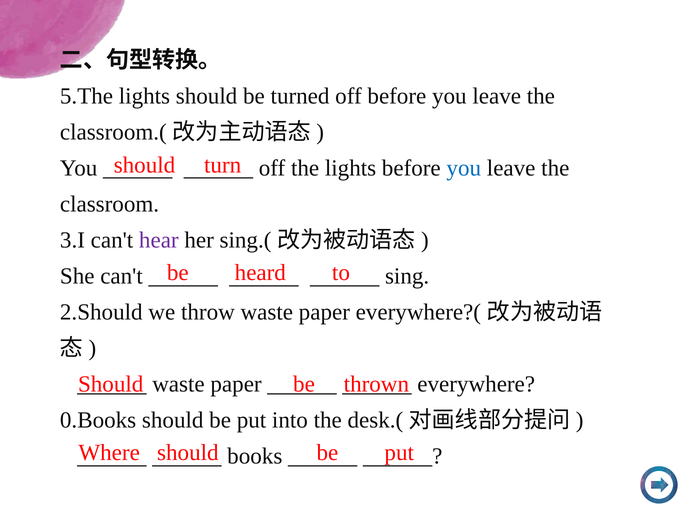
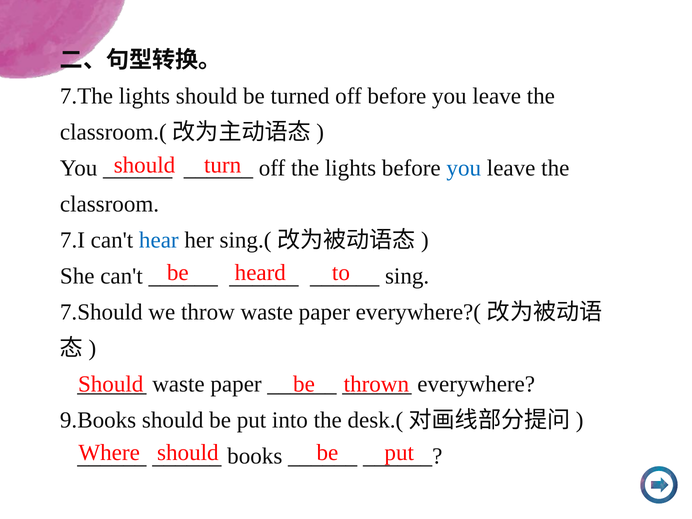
5.The: 5.The -> 7.The (87, 96)
3.I: 3.I -> 7.I (72, 240)
hear colour: purple -> blue (159, 240)
2.Should: 2.Should -> 7.Should (101, 312)
0.Books: 0.Books -> 9.Books (98, 420)
